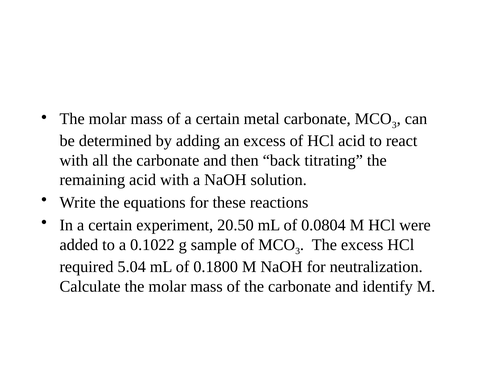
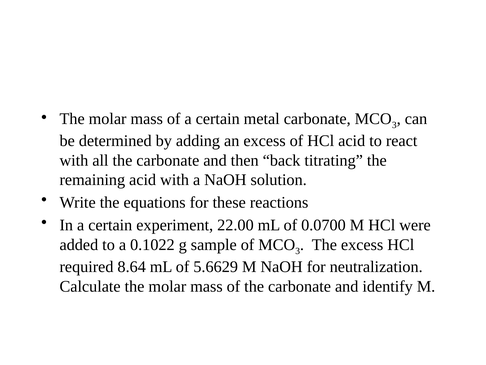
20.50: 20.50 -> 22.00 (235, 225)
0.0804: 0.0804 -> 0.0700 (323, 225)
5.04: 5.04 -> 8.64 (132, 266)
0.1800: 0.1800 -> 5.6629 (216, 266)
